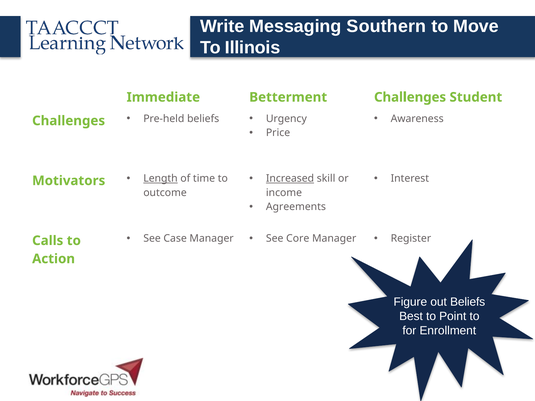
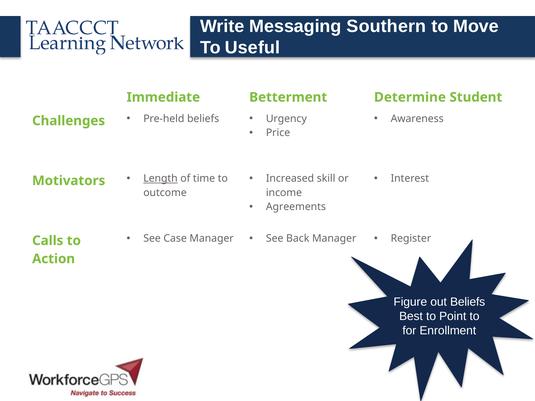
Illinois: Illinois -> Useful (252, 48)
Betterment Challenges: Challenges -> Determine (410, 97)
Increased underline: present -> none (290, 179)
Core: Core -> Back (298, 239)
